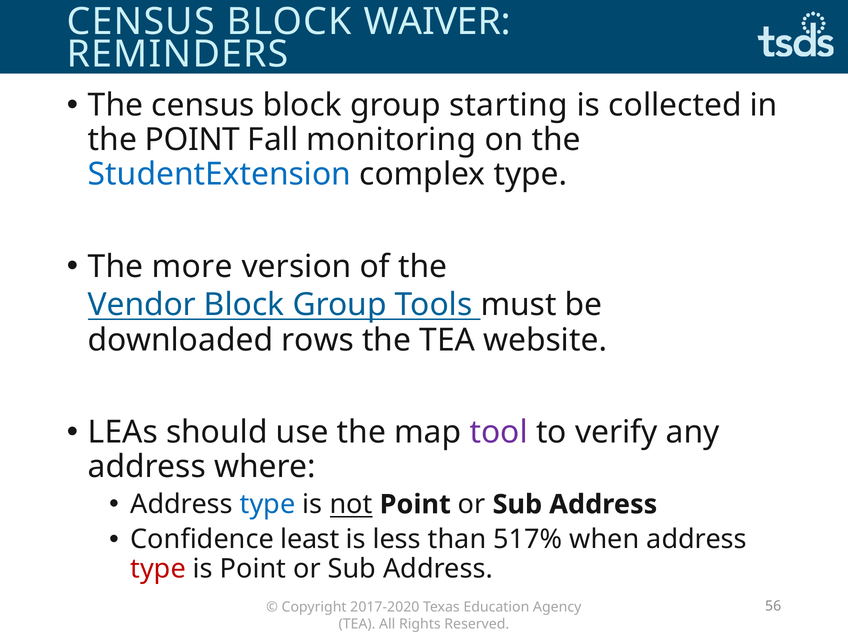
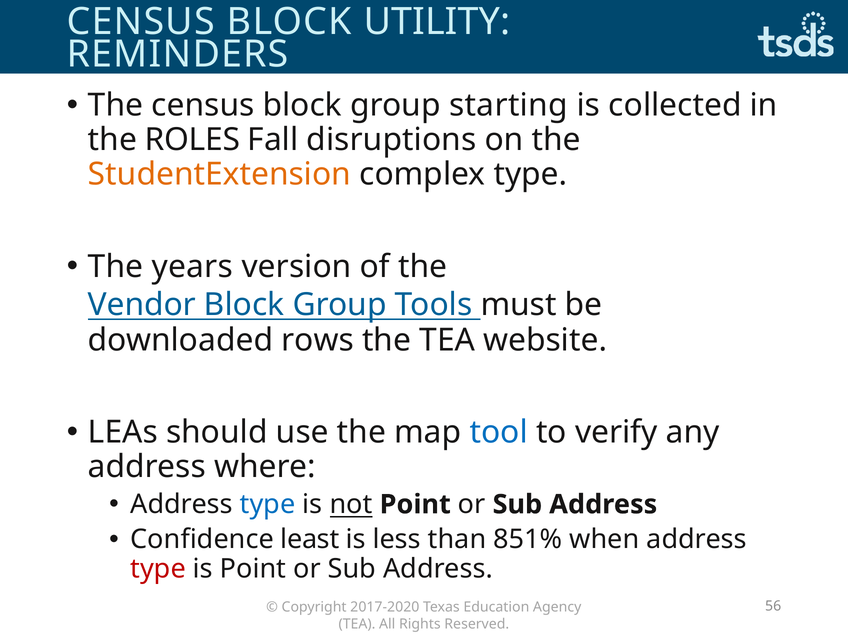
WAIVER: WAIVER -> UTILITY (437, 22)
the POINT: POINT -> ROLES (192, 140)
monitoring: monitoring -> disruptions (391, 140)
StudentExtension colour: blue -> orange (219, 174)
more: more -> years (192, 267)
tool colour: purple -> blue (499, 432)
517%: 517% -> 851% (528, 540)
